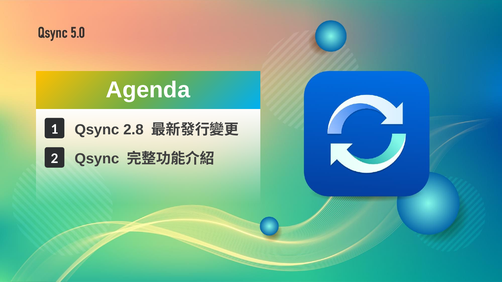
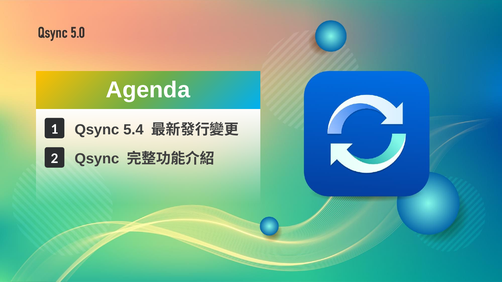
2.8: 2.8 -> 5.4 (133, 130)
